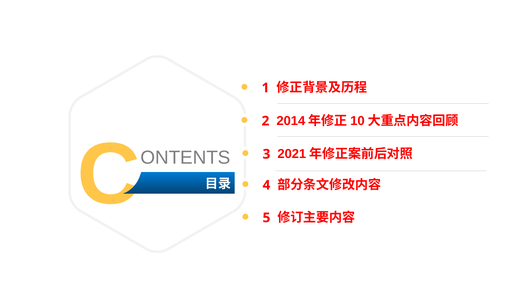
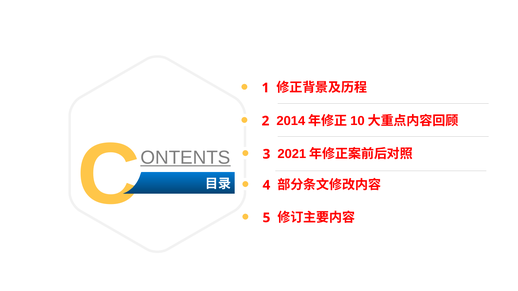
ONTENTS underline: none -> present (185, 158)
